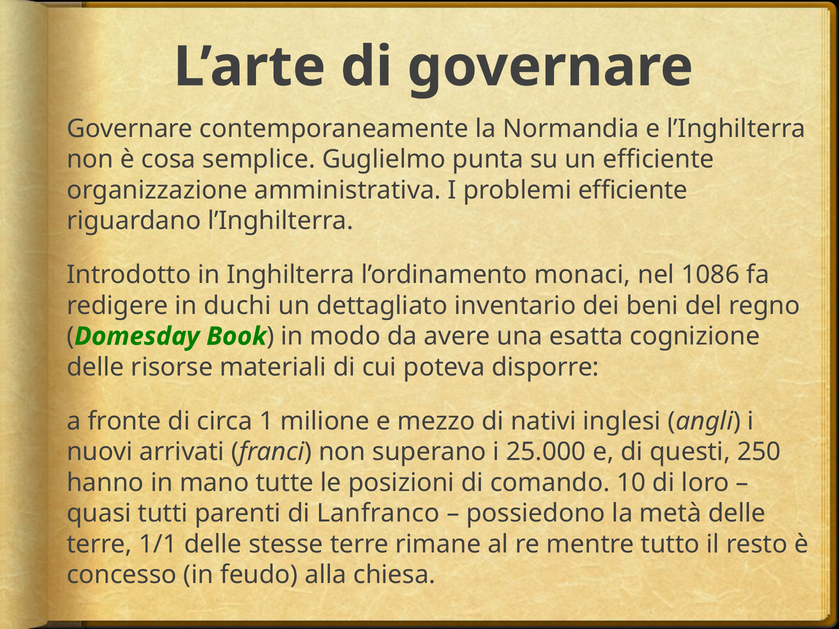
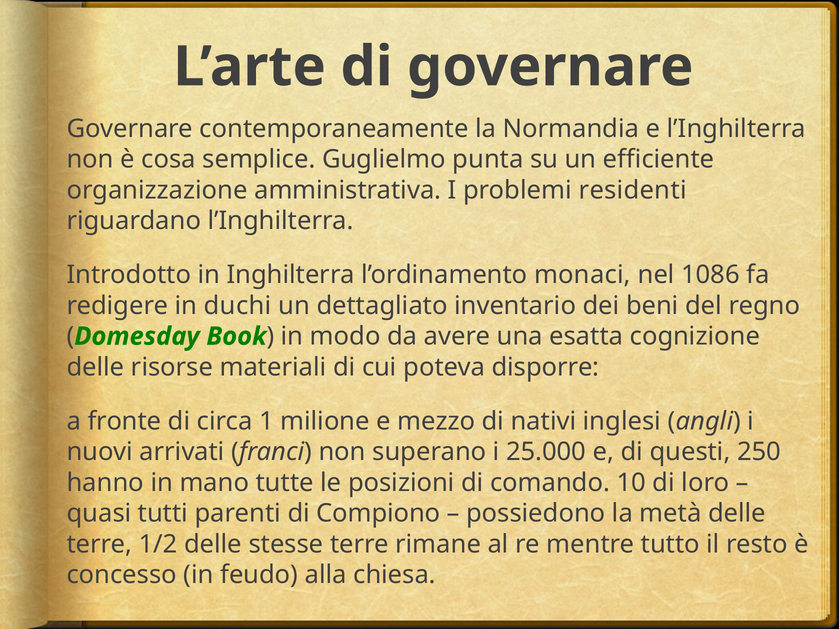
problemi efficiente: efficiente -> residenti (633, 190)
Lanfranco: Lanfranco -> Compiono (378, 514)
1/1: 1/1 -> 1/2 (158, 544)
